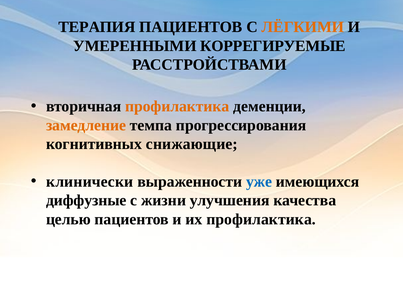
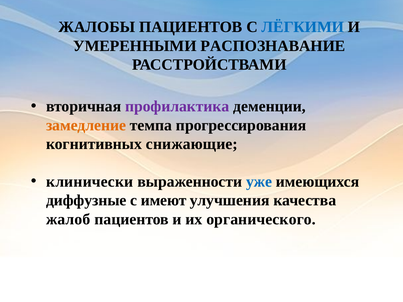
ТЕРАПИЯ: ТЕРАПИЯ -> ЖАЛОБЫ (97, 27)
ЛЁГКИМИ colour: orange -> blue (303, 27)
КОРРЕГИРУЕМЫЕ: КОРРЕГИРУЕМЫЕ -> РАСПОЗНАВАНИЕ (273, 46)
профилактика colour: orange -> purple (177, 106)
жизни: жизни -> имеют (164, 201)
целью: целью -> жалоб (68, 219)
их профилактика: профилактика -> органического (261, 219)
